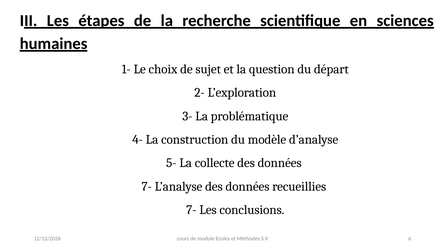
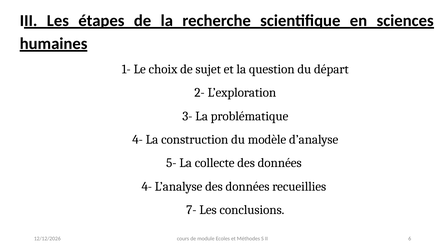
7-: 7- -> 4- (147, 187)
